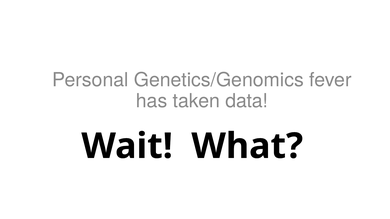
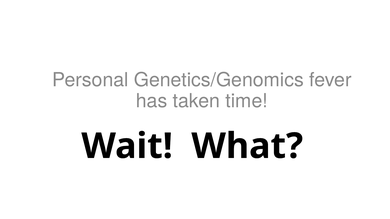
data: data -> time (247, 101)
